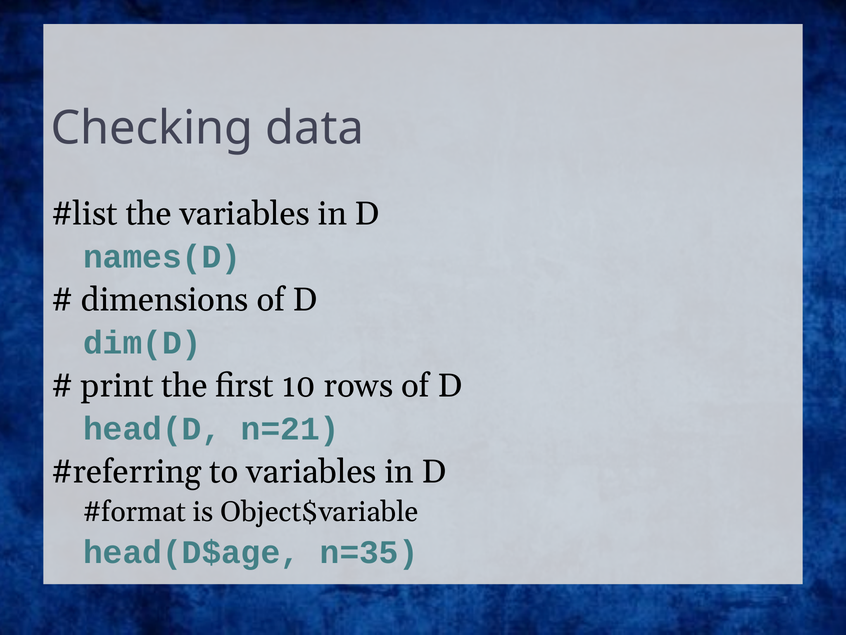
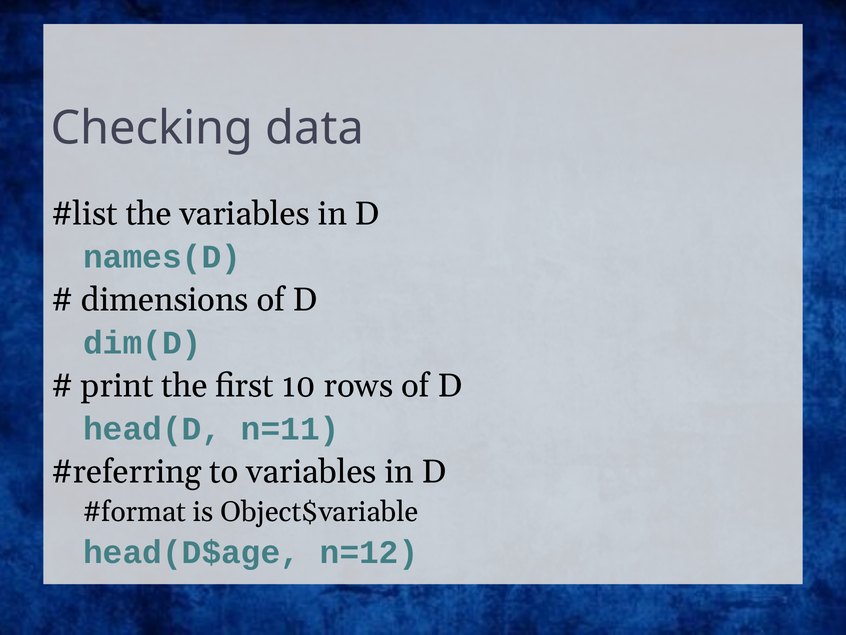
n=21: n=21 -> n=11 (290, 429)
n=35: n=35 -> n=12 (369, 552)
